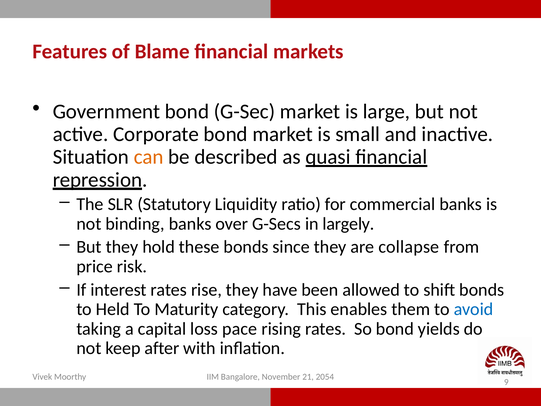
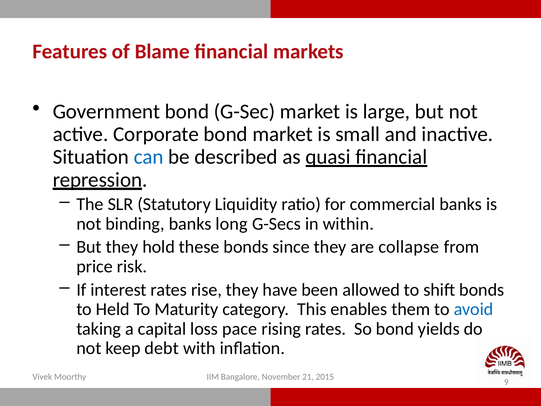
can colour: orange -> blue (149, 157)
over: over -> long (232, 224)
largely: largely -> within (348, 224)
after: after -> debt (162, 348)
2054: 2054 -> 2015 (325, 376)
